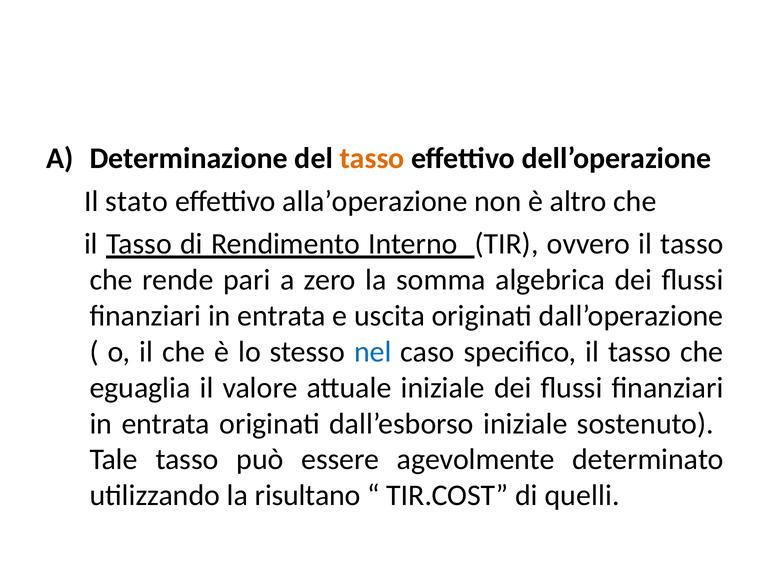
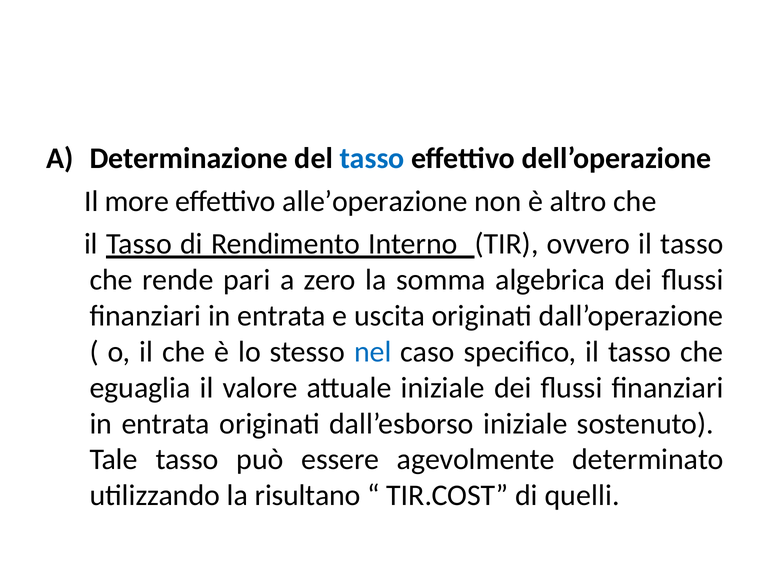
tasso colour: orange -> blue (372, 159)
stato: stato -> more (137, 201)
alla’operazione: alla’operazione -> alle’operazione (375, 201)
